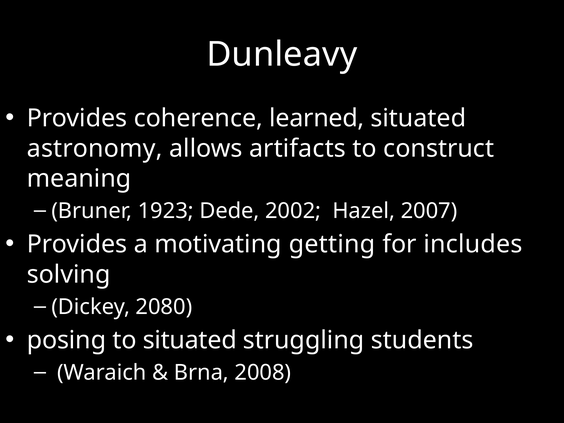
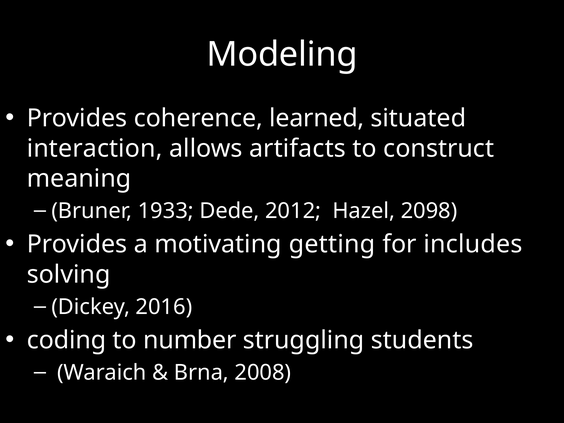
Dunleavy: Dunleavy -> Modeling (282, 55)
astronomy: astronomy -> interaction (95, 148)
1923: 1923 -> 1933 (166, 211)
2002: 2002 -> 2012 (293, 211)
2007: 2007 -> 2098 (429, 211)
2080: 2080 -> 2016 (164, 307)
posing: posing -> coding (66, 340)
to situated: situated -> number (190, 340)
